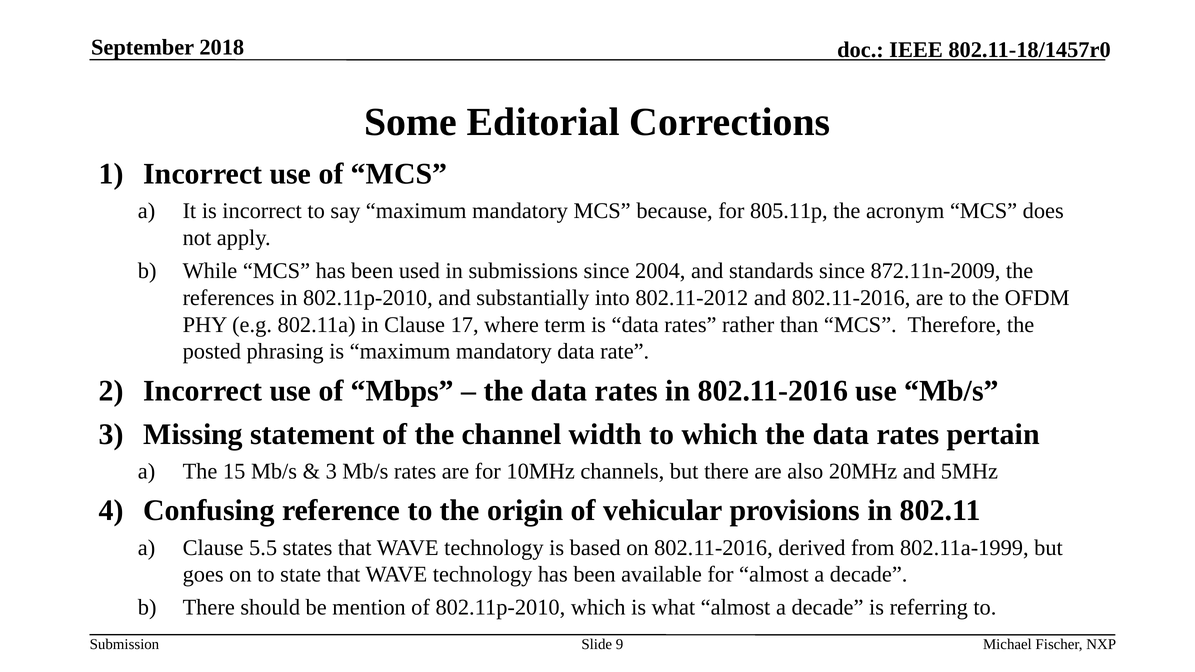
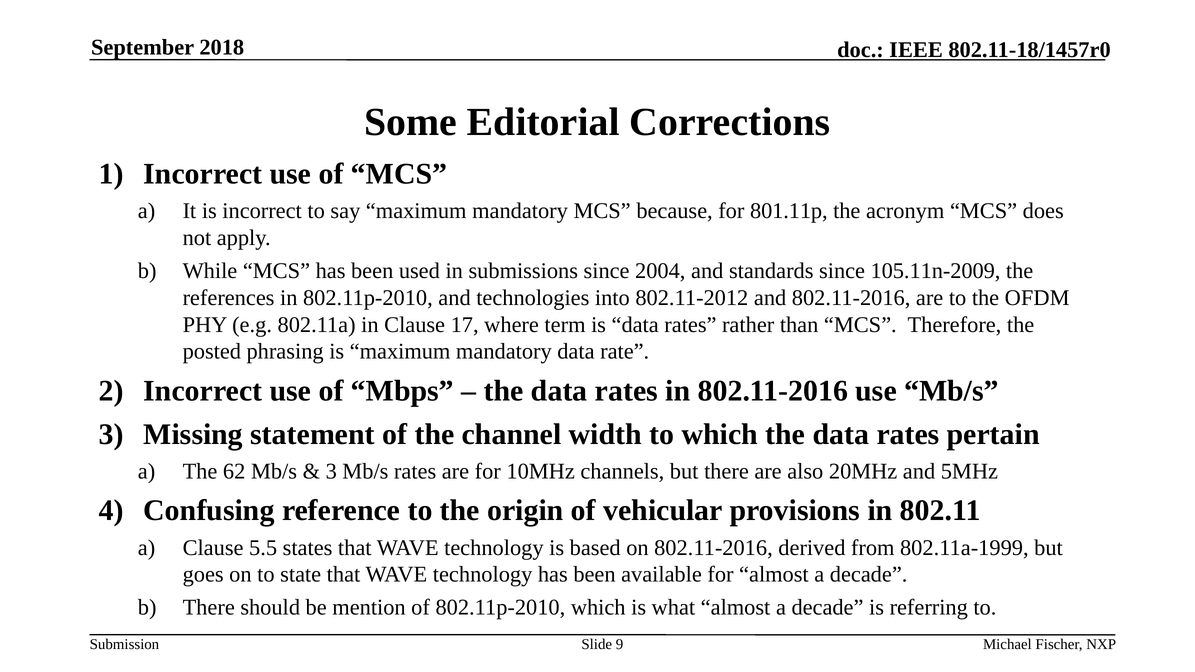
805.11p: 805.11p -> 801.11p (789, 211)
872.11n-2009: 872.11n-2009 -> 105.11n-2009 (935, 271)
substantially: substantially -> technologies (533, 298)
15: 15 -> 62 (234, 471)
